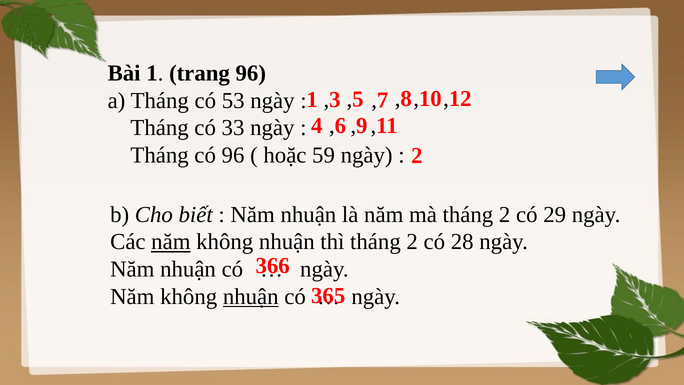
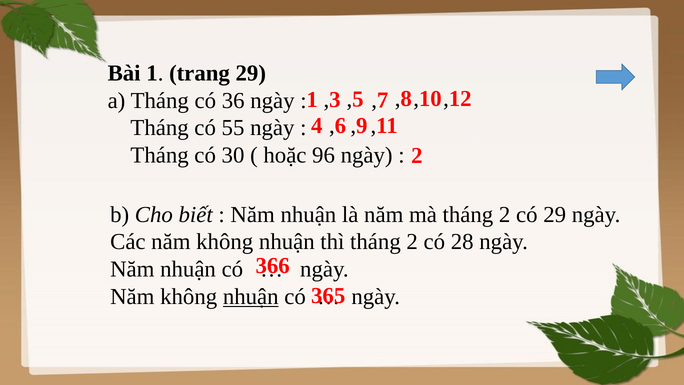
trang 96: 96 -> 29 (251, 73)
53: 53 -> 36 (233, 100)
33: 33 -> 55 (233, 128)
có 96: 96 -> 30 (233, 155)
59: 59 -> 96 (324, 155)
năm underline: present -> none (171, 242)
